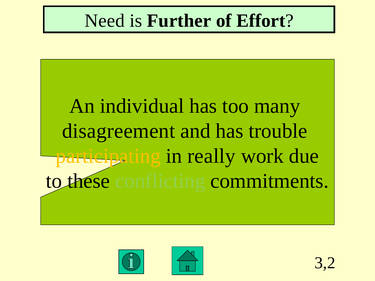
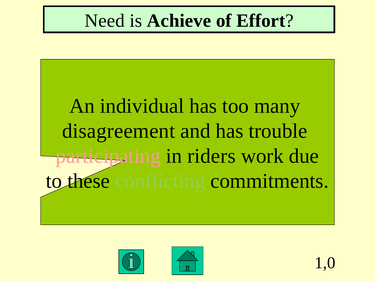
Further: Further -> Achieve (179, 21)
participating colour: yellow -> pink (108, 156)
really: really -> riders (211, 156)
3,2: 3,2 -> 1,0 (325, 263)
